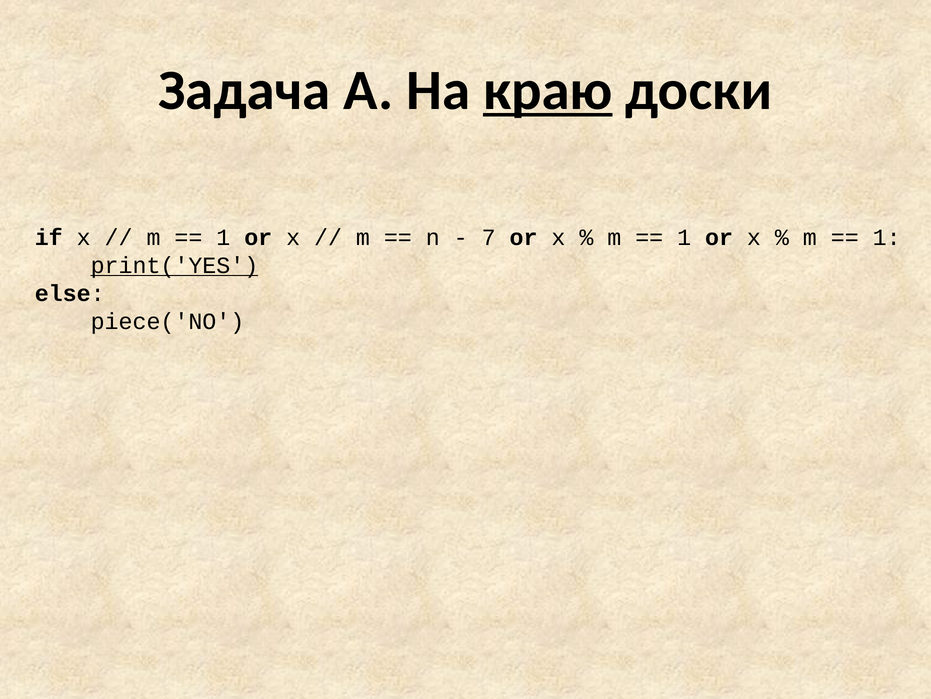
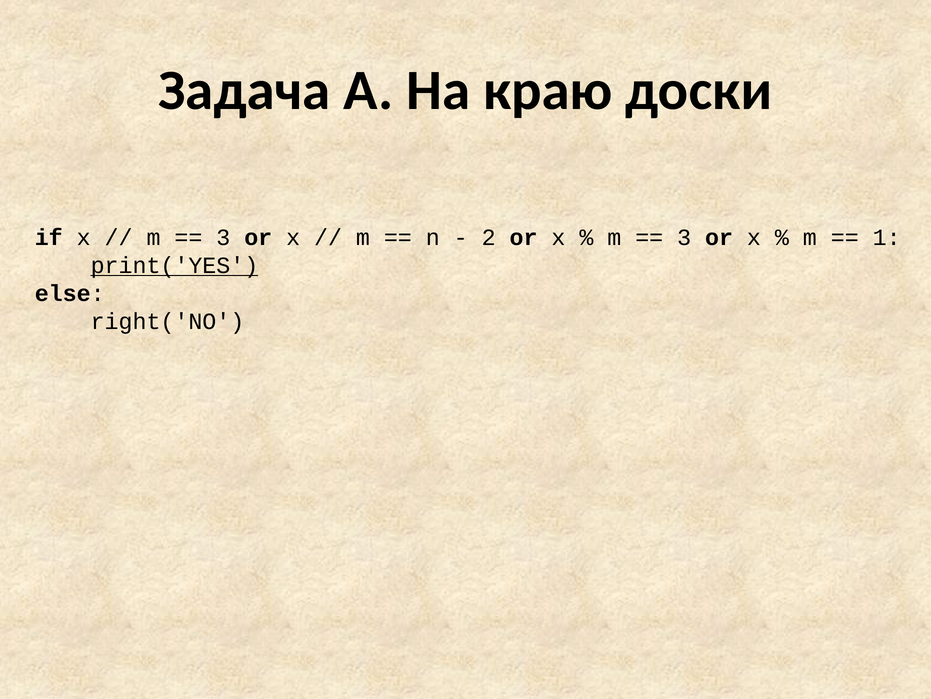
краю underline: present -> none (548, 90)
1: 1 -> 3 (223, 237)
7: 7 -> 2 (489, 237)
1: 1 -> 3 (684, 237)
piece('NO: piece('NO -> right('NO (167, 321)
